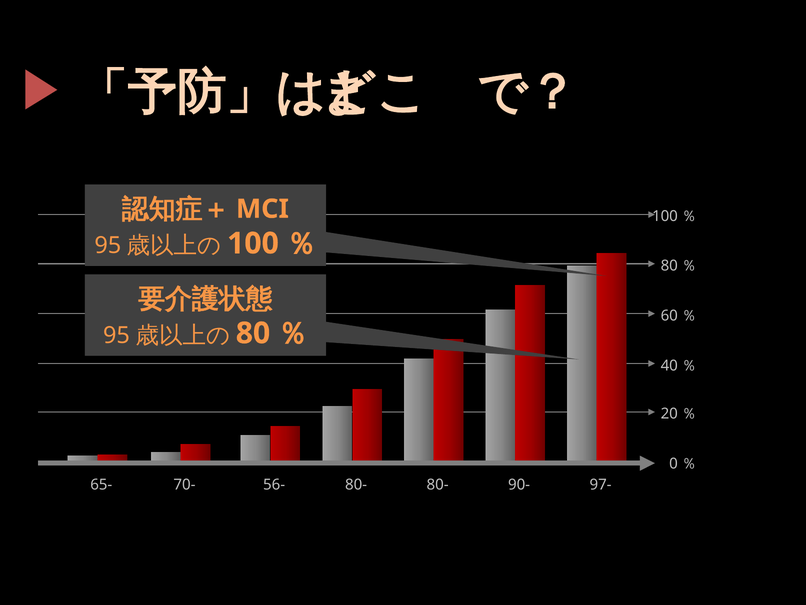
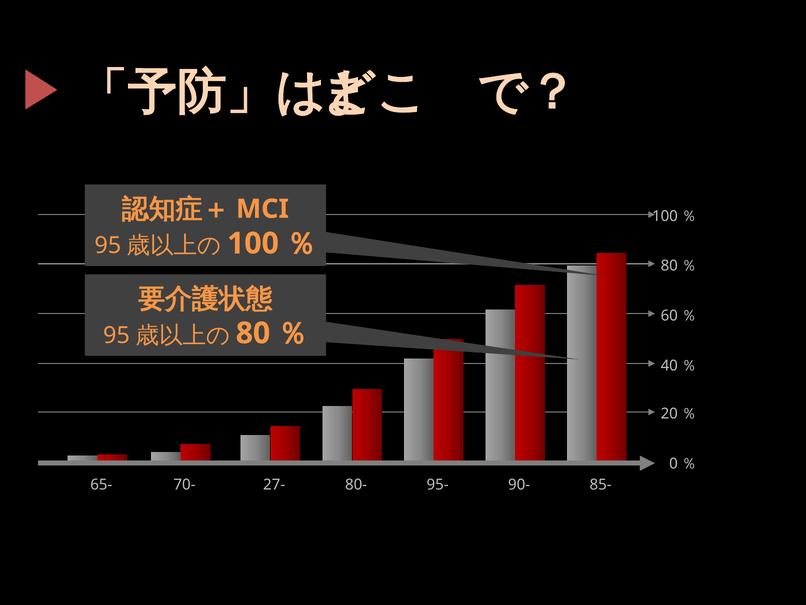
56-: 56- -> 27- (274, 484)
80- 80-: 80- -> 95- (438, 484)
97-: 97- -> 85- (601, 484)
